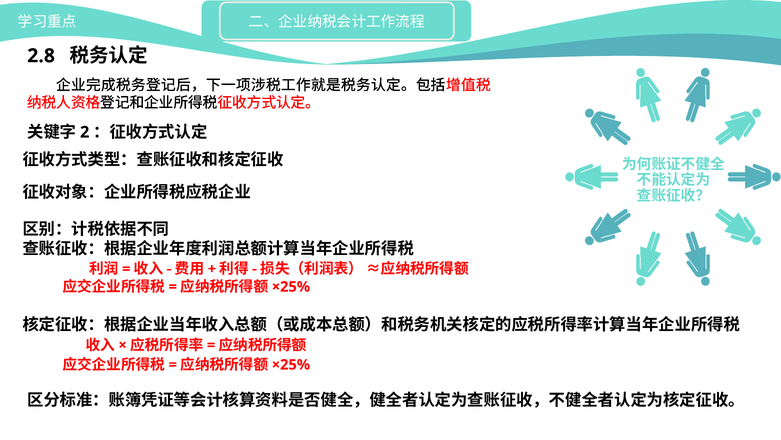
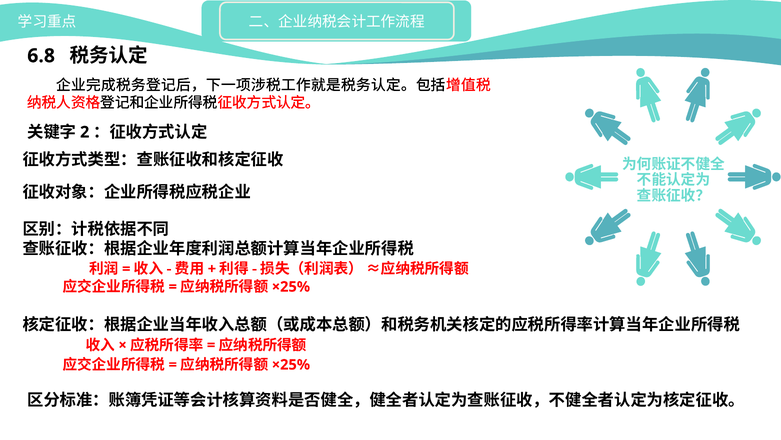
2.8: 2.8 -> 6.8 (41, 56)
